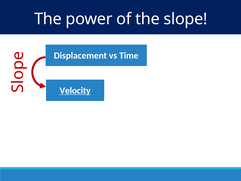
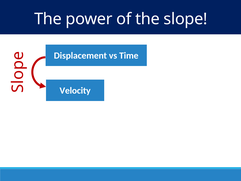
Velocity underline: present -> none (75, 90)
